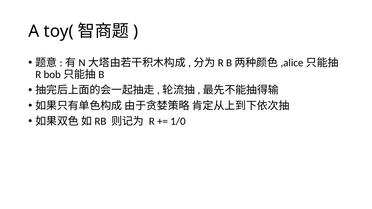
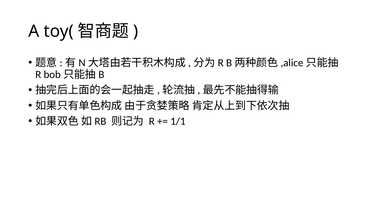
1/0: 1/0 -> 1/1 (178, 121)
